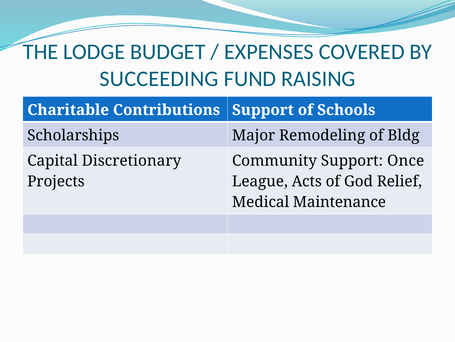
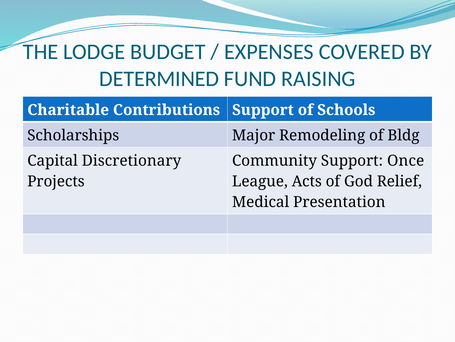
SUCCEEDING: SUCCEEDING -> DETERMINED (159, 79)
Maintenance: Maintenance -> Presentation (339, 202)
